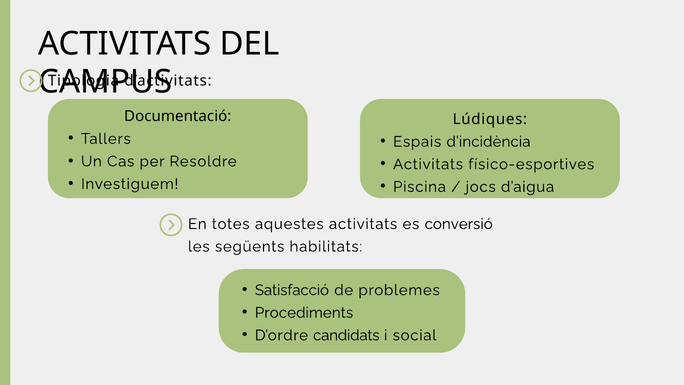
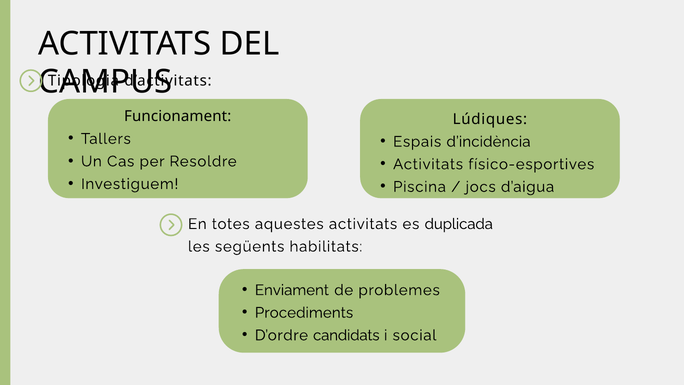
Documentació: Documentació -> Funcionament (178, 116)
conversió: conversió -> duplicada (459, 224)
Satisfacció: Satisfacció -> Enviament (292, 290)
